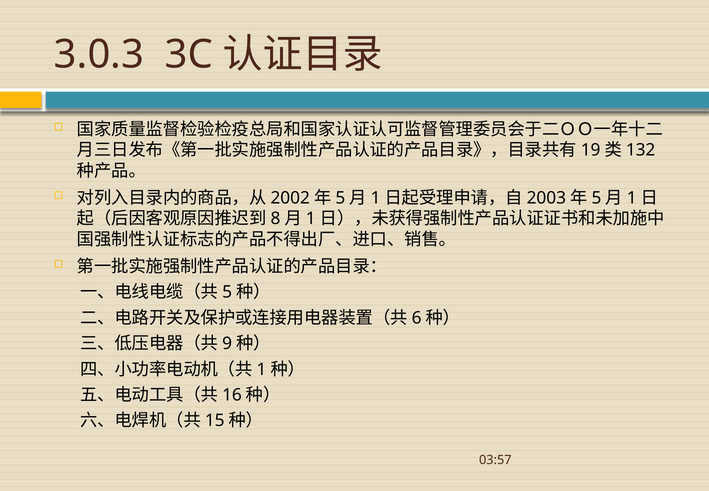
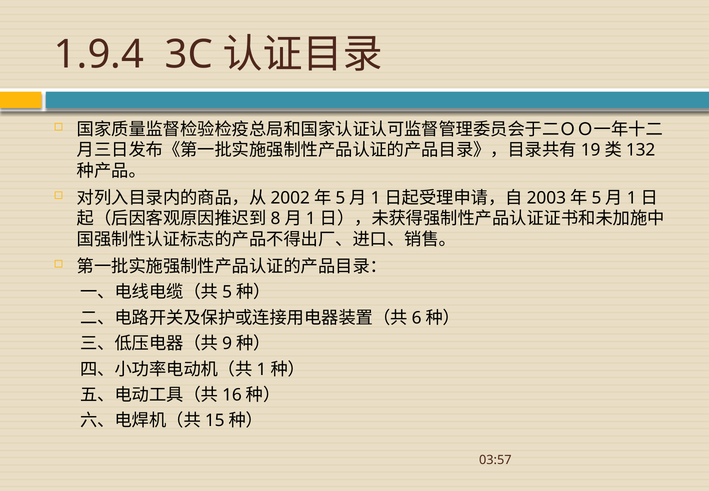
3.0.3: 3.0.3 -> 1.9.4 (99, 55)
